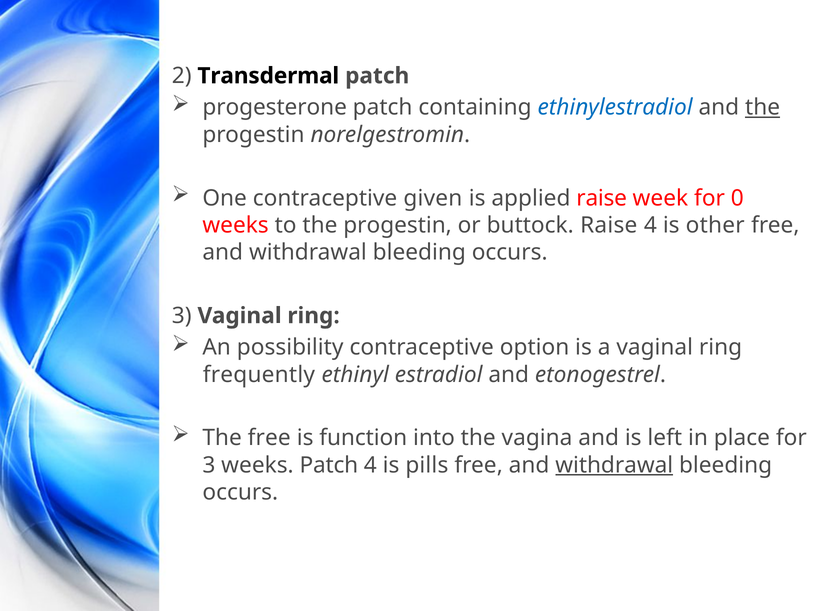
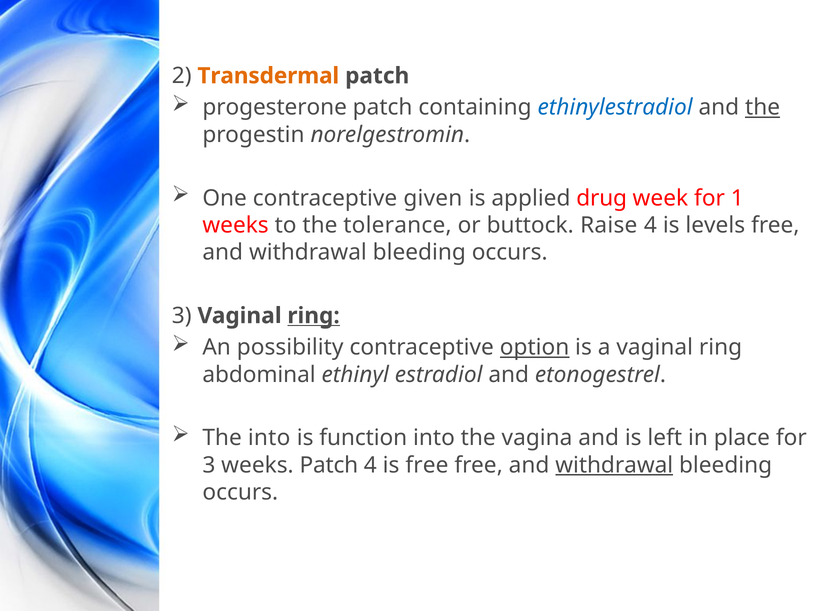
Transdermal colour: black -> orange (268, 76)
applied raise: raise -> drug (602, 198)
0: 0 -> 1 (737, 198)
to the progestin: progestin -> tolerance (397, 225)
other: other -> levels (715, 225)
ring underline: none -> present (314, 316)
option underline: none -> present (535, 348)
frequently: frequently -> abdominal (259, 375)
The free: free -> into (269, 438)
is pills: pills -> free (427, 465)
